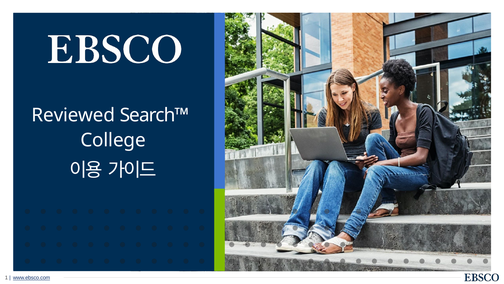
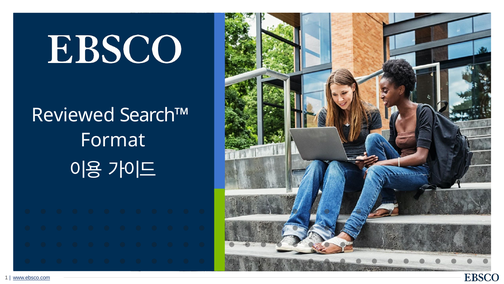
College: College -> Format (113, 140)
